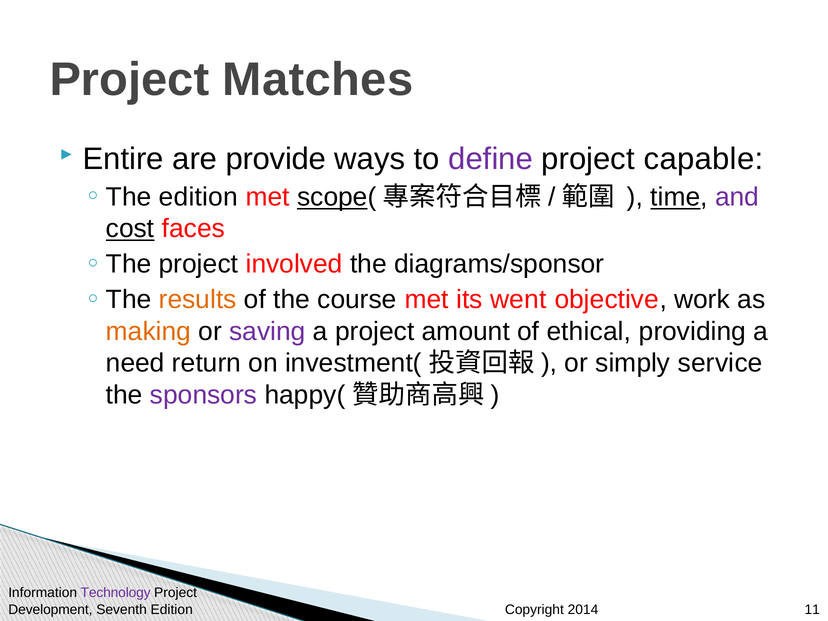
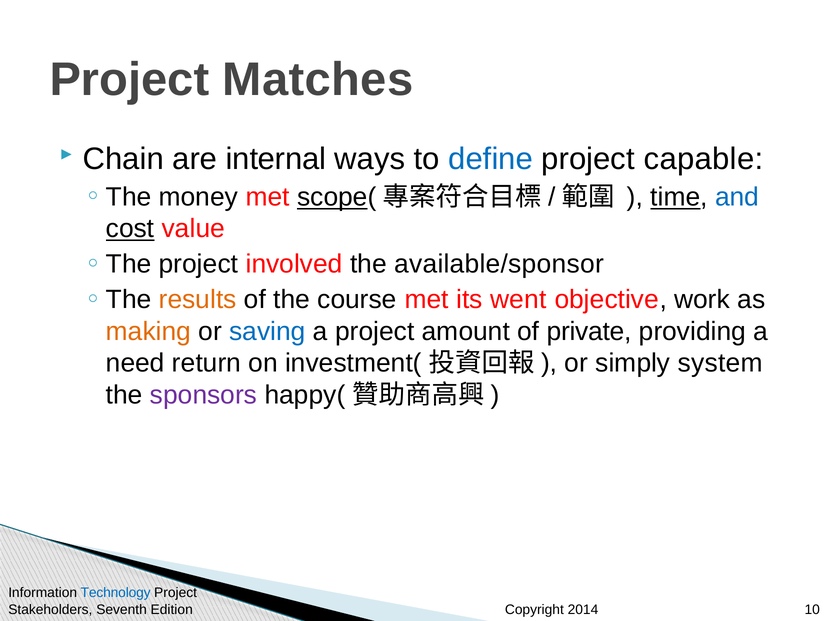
Entire: Entire -> Chain (123, 159)
provide: provide -> internal (276, 159)
define colour: purple -> blue (491, 159)
edition: edition -> money (198, 197)
and colour: purple -> blue (737, 197)
faces: faces -> value (193, 229)
diagrams/sponsor: diagrams/sponsor -> available/sponsor (499, 264)
saving colour: purple -> blue (267, 331)
ethical: ethical -> private (589, 331)
service: service -> system (720, 363)
Technology colour: purple -> blue (116, 593)
Development: Development -> Stakeholders (50, 610)
11: 11 -> 10 (812, 610)
